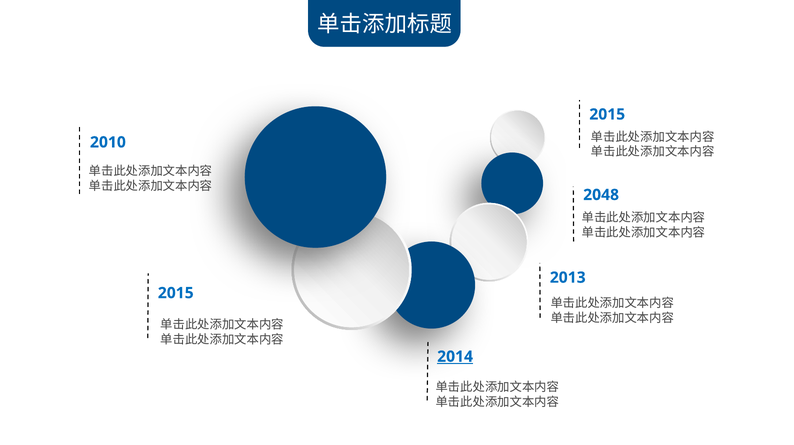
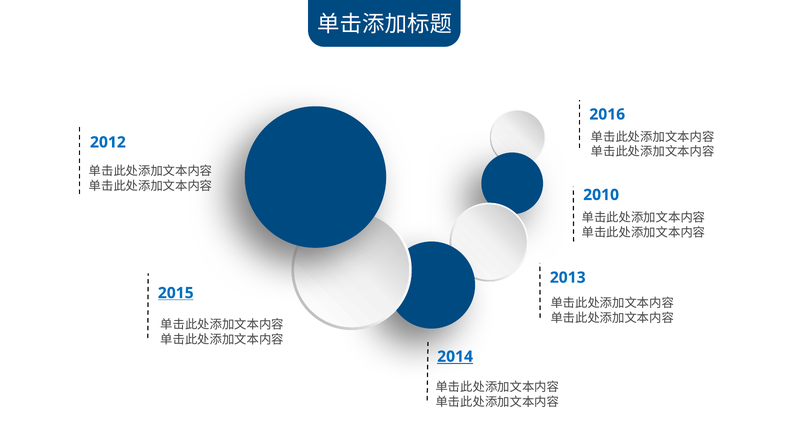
2015: 2015 -> 2016 (607, 114)
2010: 2010 -> 2012 (108, 142)
2048: 2048 -> 2010 (601, 195)
2015 underline: none -> present (176, 293)
